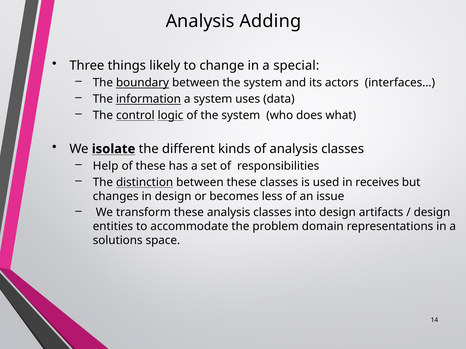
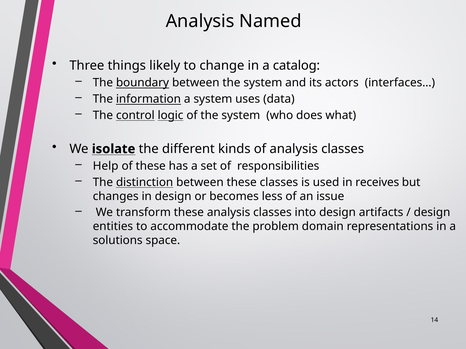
Adding: Adding -> Named (270, 21)
special: special -> catalog (296, 66)
